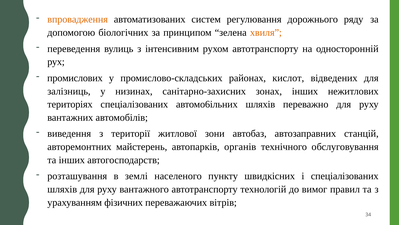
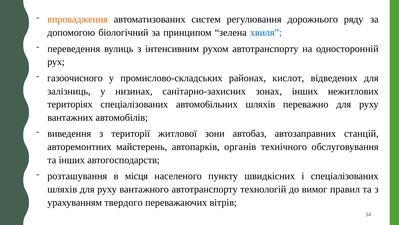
біологічних: біологічних -> біологічний (123, 33)
хвиля colour: orange -> blue (266, 33)
промисловиx: промисловиx -> газоочисного (75, 78)
землі: землі -> місця (136, 176)
фізичних: фізичних -> твердого (124, 202)
